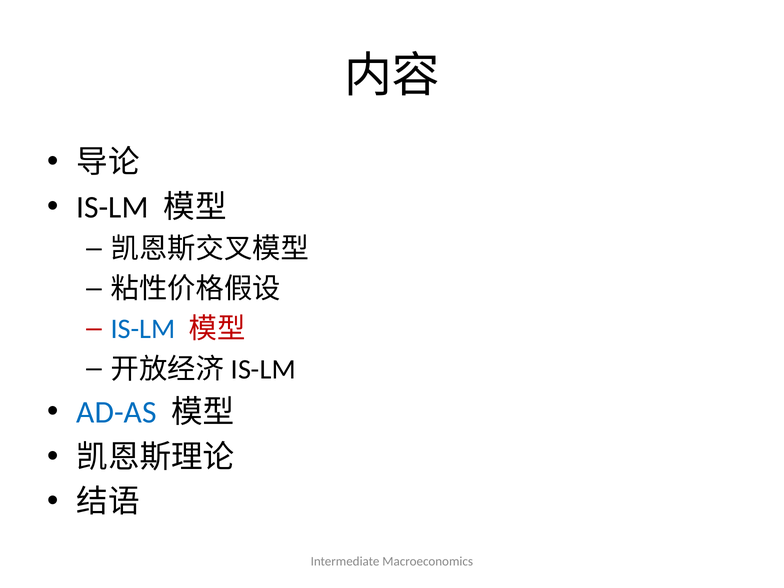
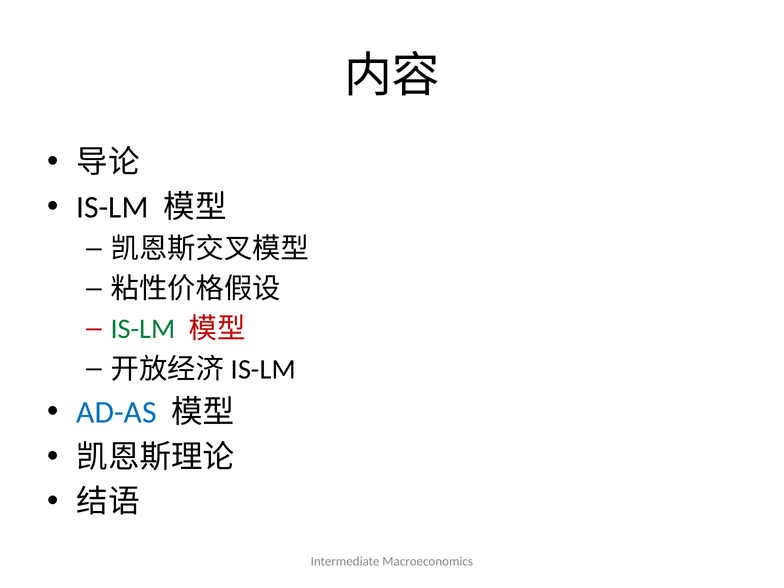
IS-LM colour: blue -> green (143, 329)
